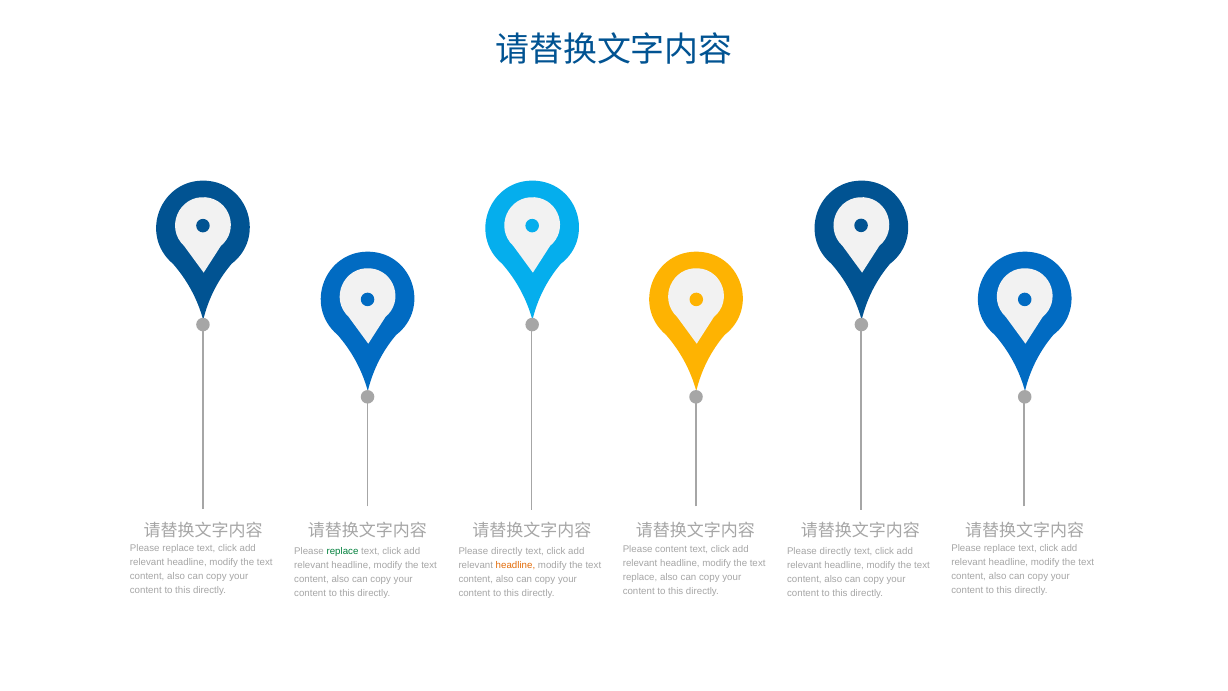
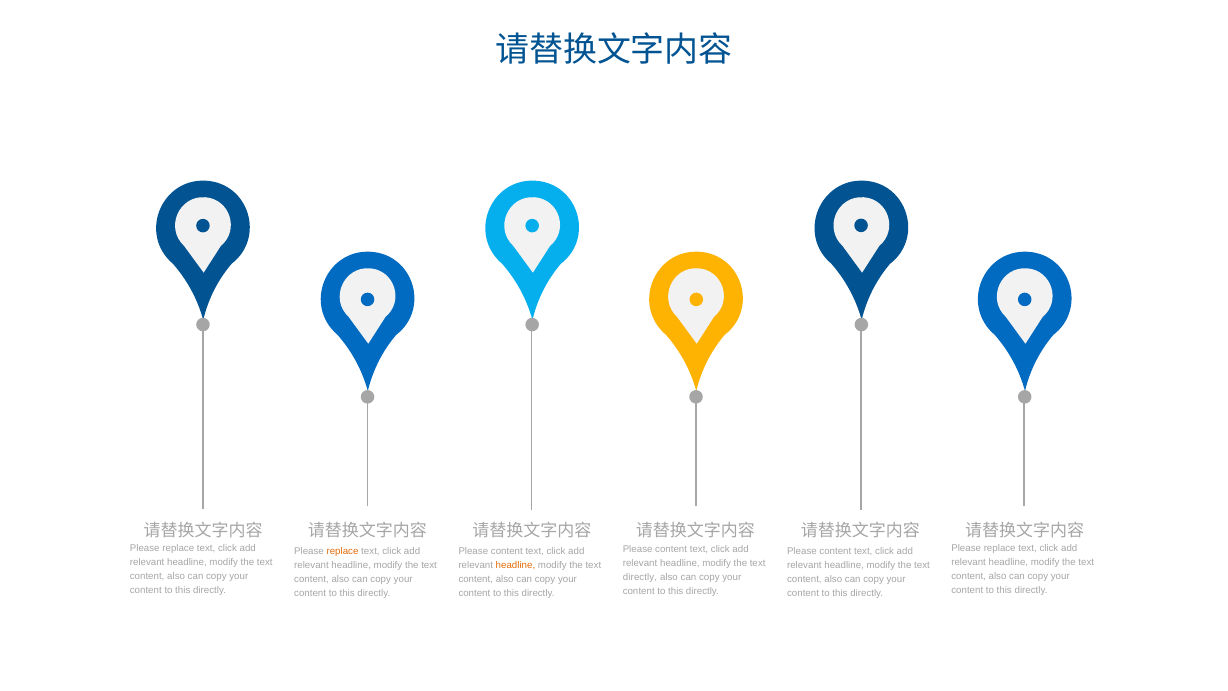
replace colour: green -> orange (343, 551)
directly: directly -> content (507, 551)
directly: directly -> content (835, 551)
replace: replace -> directly (640, 577)
